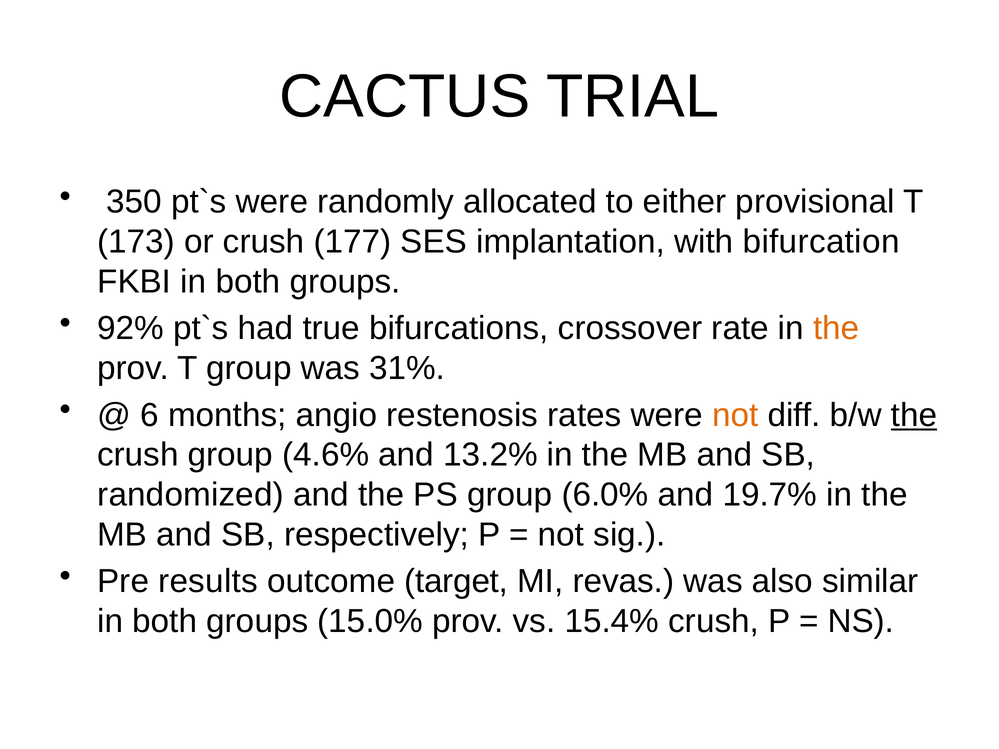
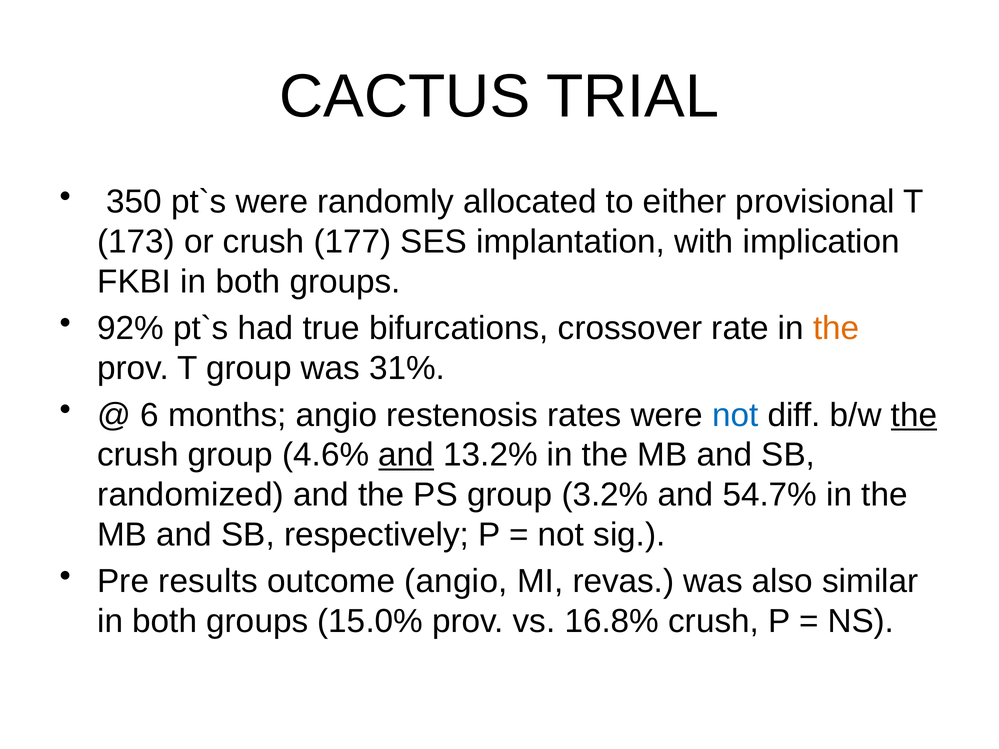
bifurcation: bifurcation -> implication (821, 242)
not colour: orange -> blue (735, 415)
and underline: none -> present (406, 455)
6.0%: 6.0% -> 3.2% (605, 495)
19.7%: 19.7% -> 54.7% (770, 495)
outcome target: target -> angio (456, 582)
15.4%: 15.4% -> 16.8% (612, 622)
